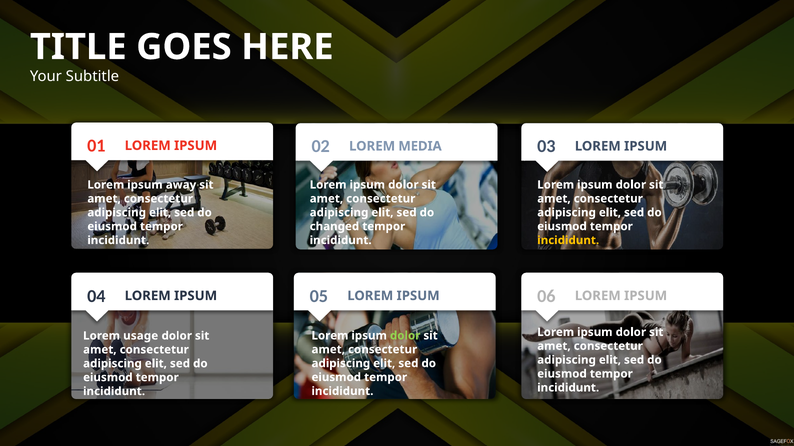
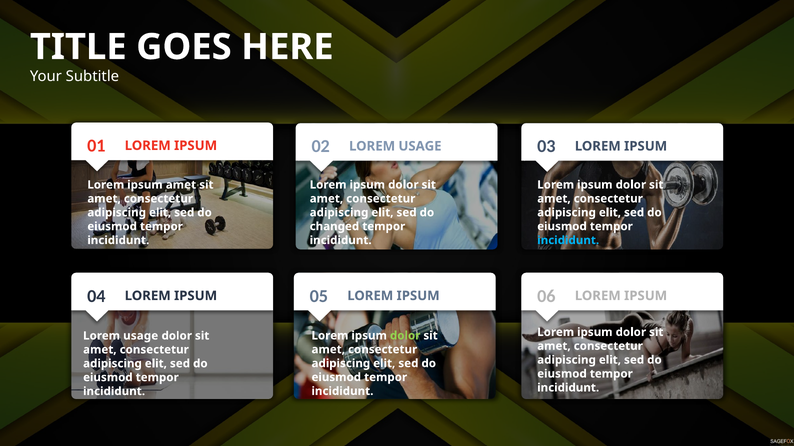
02 LOREM MEDIA: MEDIA -> USAGE (420, 146)
ipsum away: away -> amet (181, 185)
incididunt colour: yellow -> light blue (568, 241)
